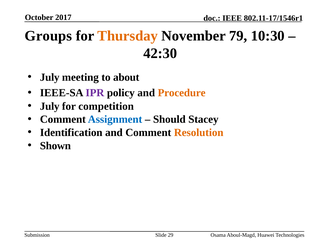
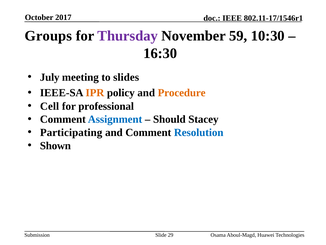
Thursday colour: orange -> purple (128, 36)
79: 79 -> 59 (238, 36)
42:30: 42:30 -> 16:30 (160, 53)
about: about -> slides (126, 77)
IPR colour: purple -> orange (95, 93)
July: July -> Cell (50, 106)
competition: competition -> professional (106, 106)
Identification: Identification -> Participating (71, 132)
Resolution colour: orange -> blue (199, 132)
